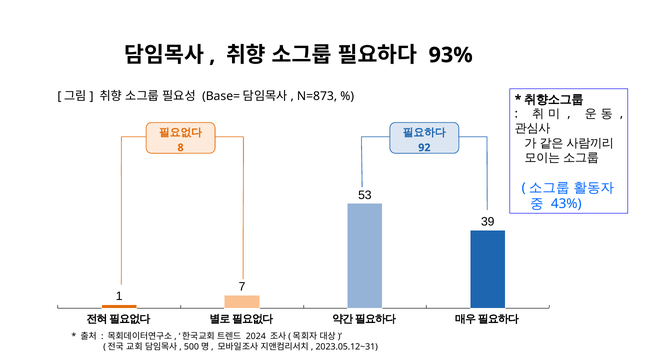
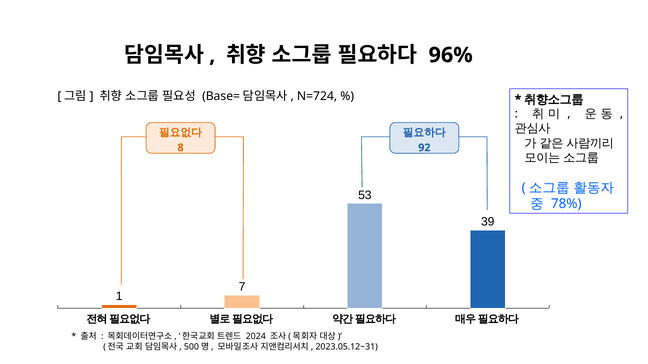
93%: 93% -> 96% (451, 55)
N=873: N=873 -> N=724 (317, 96)
43%: 43% -> 78% (566, 204)
